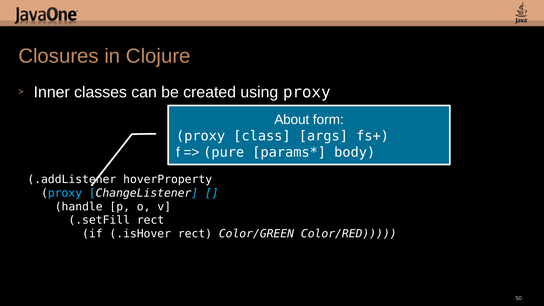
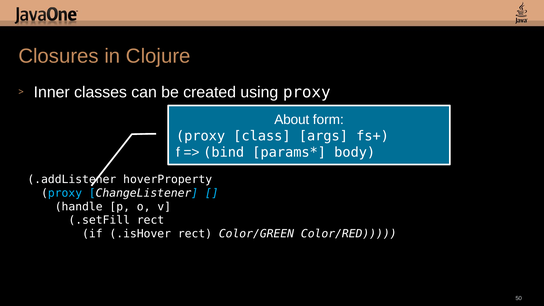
pure: pure -> bind (224, 152)
